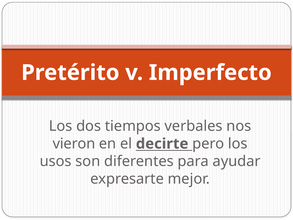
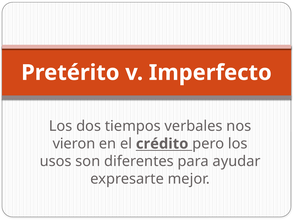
decirte: decirte -> crédito (162, 144)
